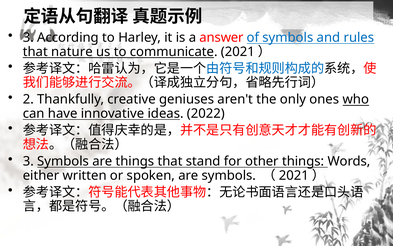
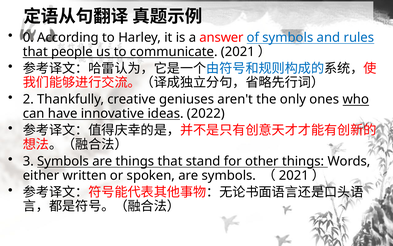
3: 3 -> 0 (28, 37)
nature: nature -> people (72, 52)
